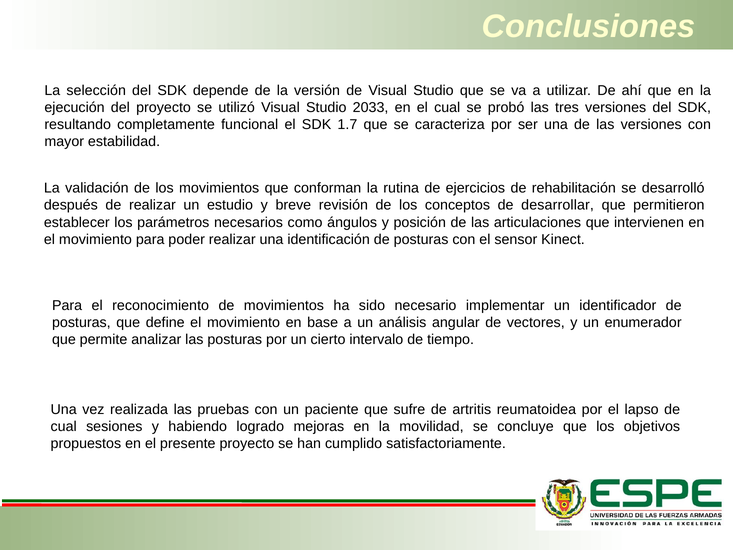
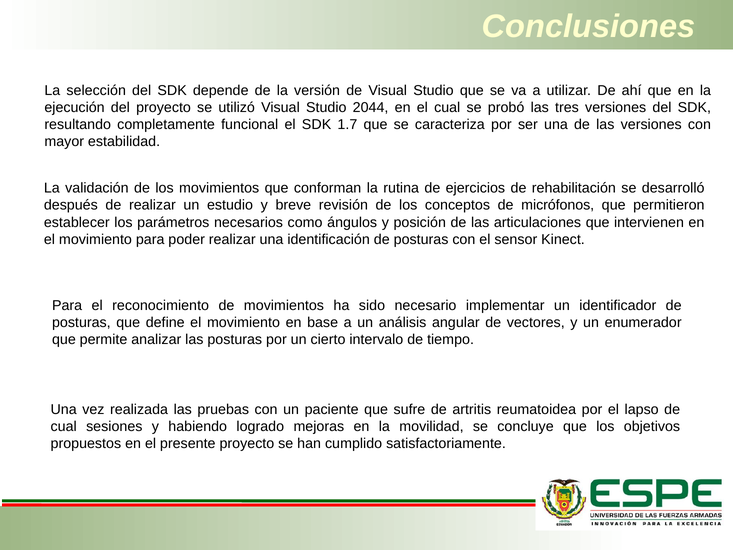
2033: 2033 -> 2044 (371, 107)
desarrollar: desarrollar -> micrófonos (558, 205)
